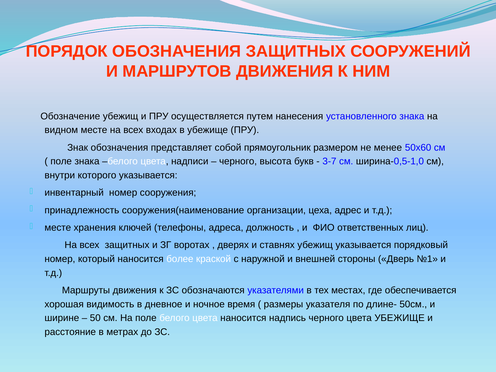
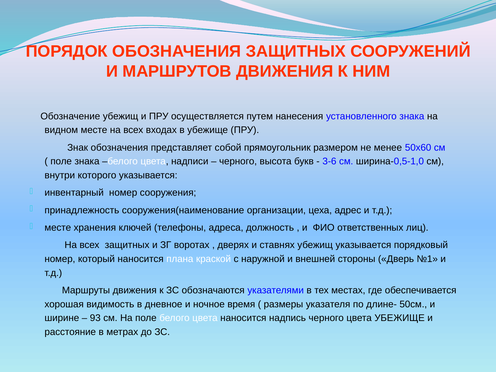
3-7: 3-7 -> 3-6 (329, 161)
более: более -> плана (180, 259)
50: 50 -> 93 (95, 318)
